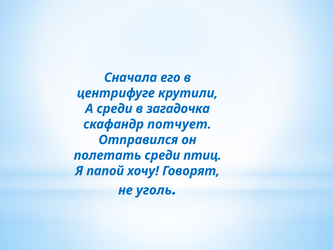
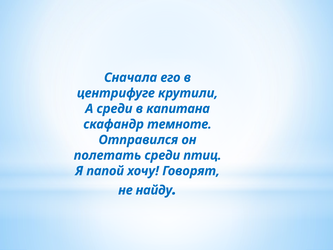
загадочка: загадочка -> капитана (178, 109)
потчует: потчует -> темноте (179, 124)
уголь: уголь -> найду (154, 190)
